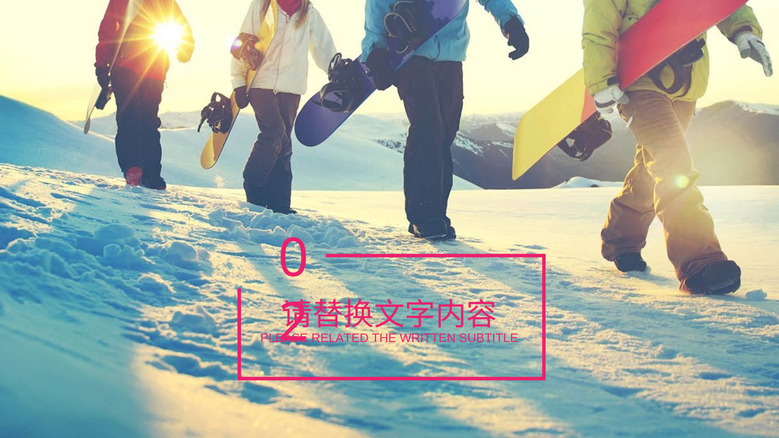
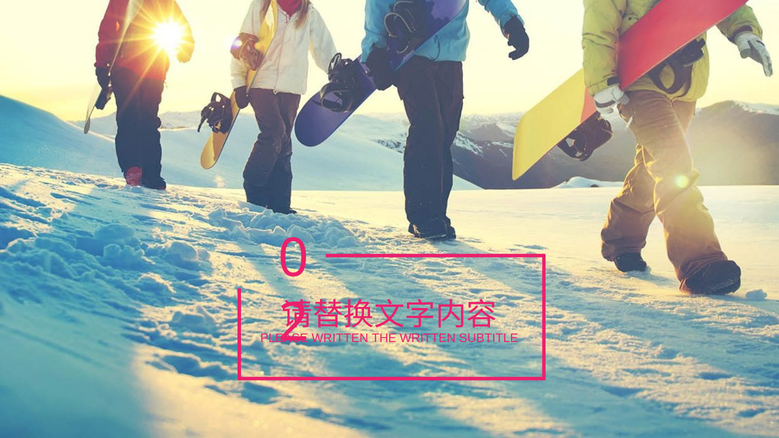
RELATED: RELATED -> WRITTEN (340, 338)
